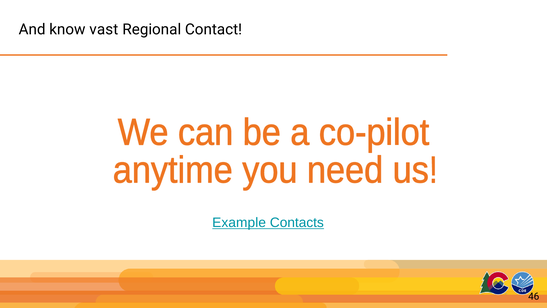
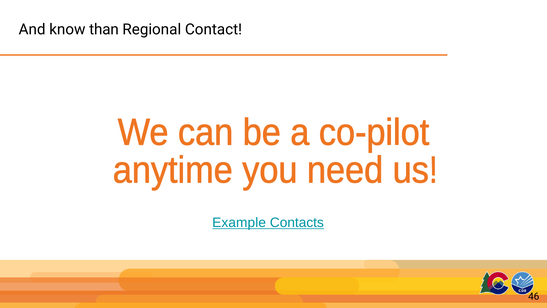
vast: vast -> than (104, 30)
